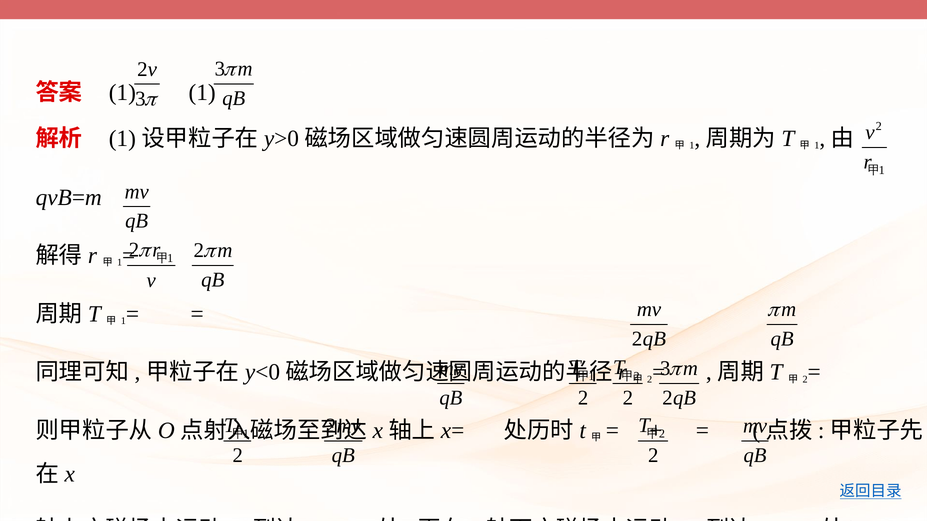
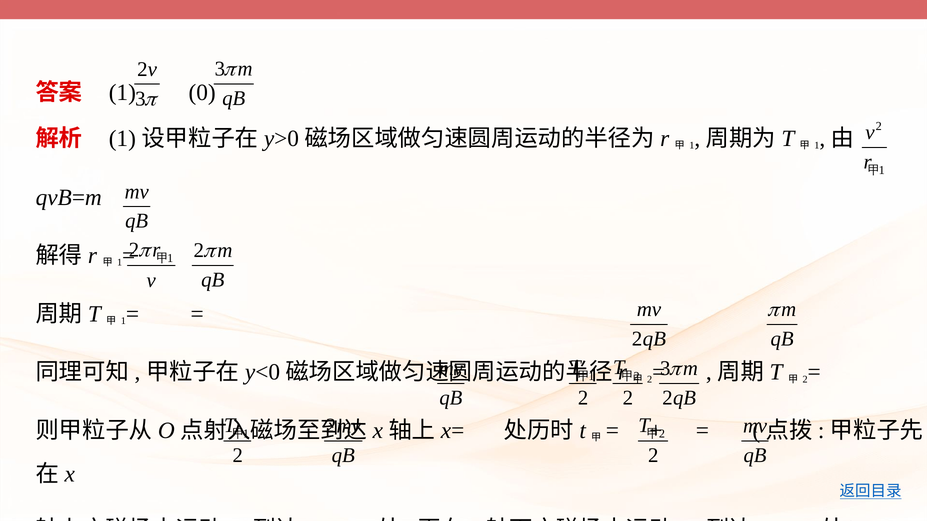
1 1: 1 -> 0 (202, 92)
